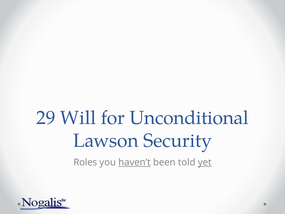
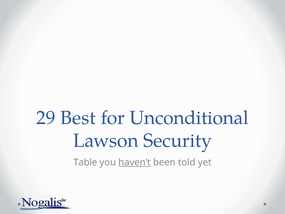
Will: Will -> Best (78, 118)
Roles: Roles -> Table (85, 162)
yet underline: present -> none (205, 162)
